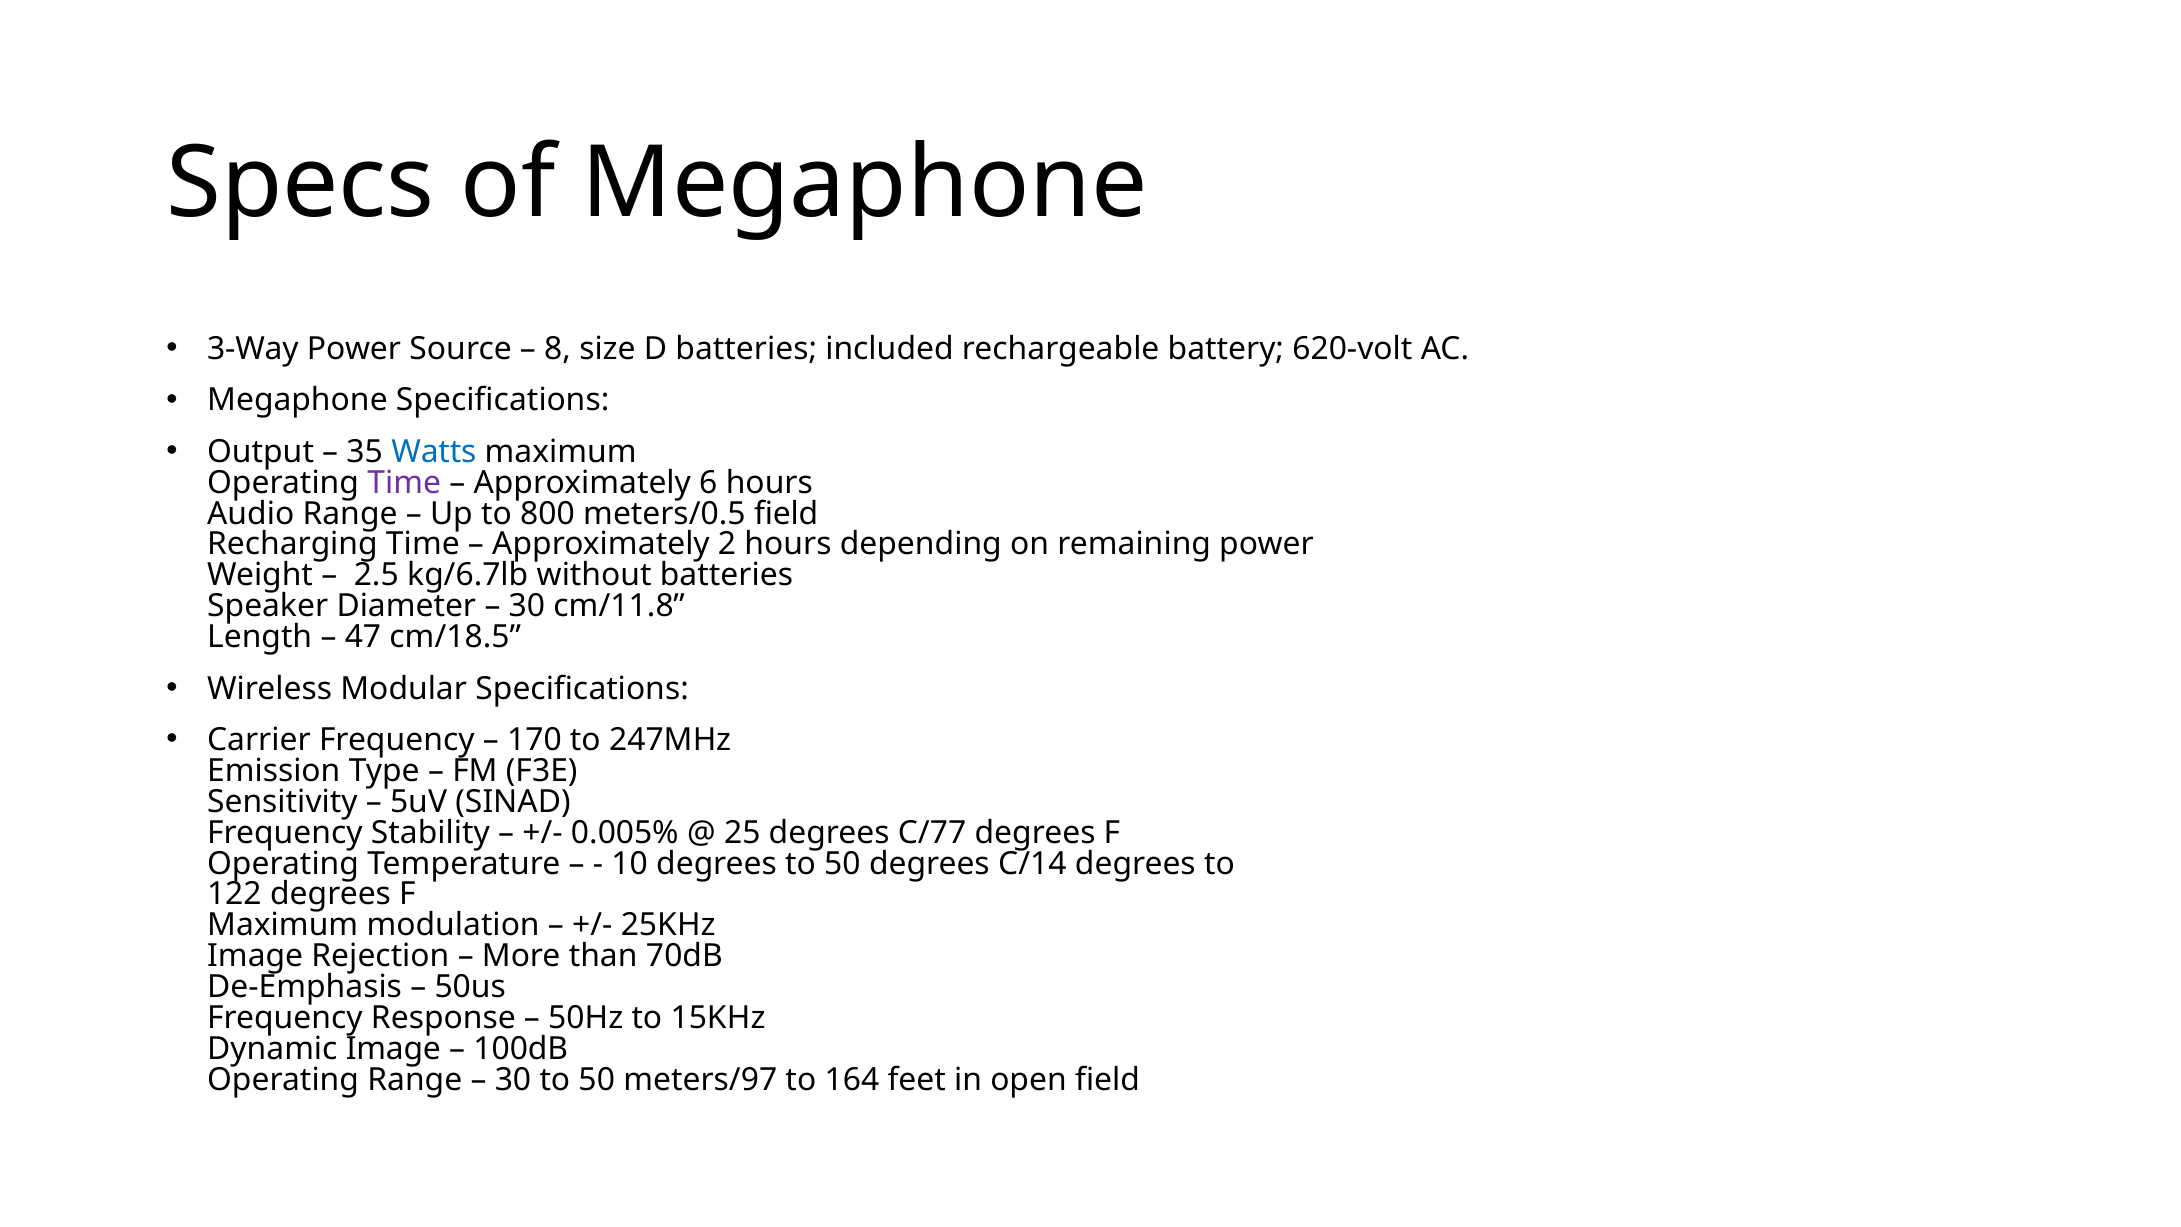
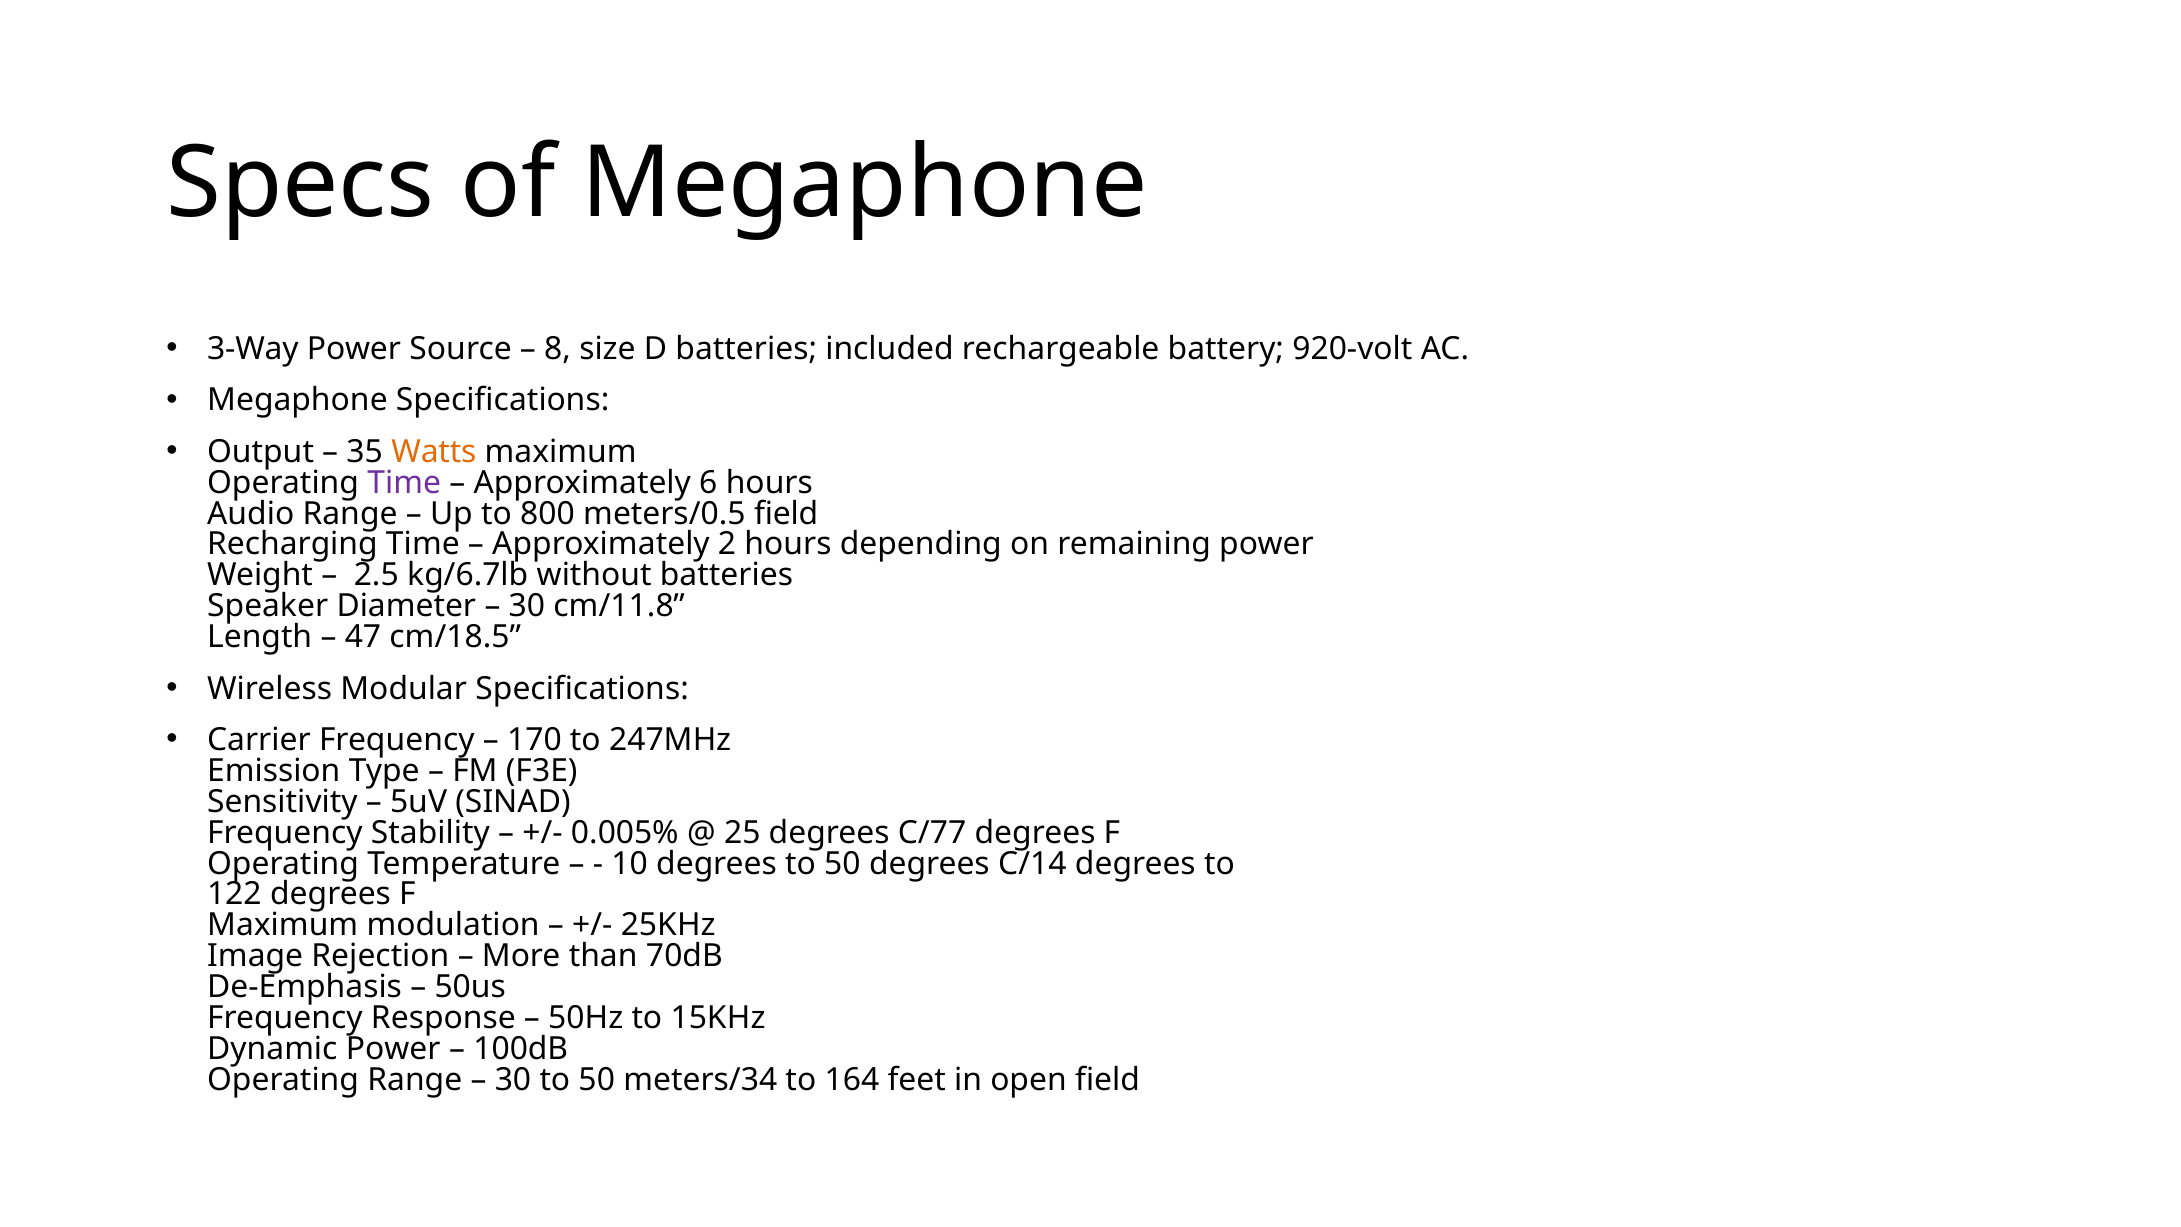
620-volt: 620-volt -> 920-volt (1352, 349)
Watts colour: blue -> orange (434, 452)
Dynamic Image: Image -> Power (393, 1049)
meters/97: meters/97 -> meters/34 (700, 1080)
